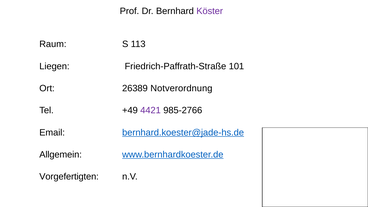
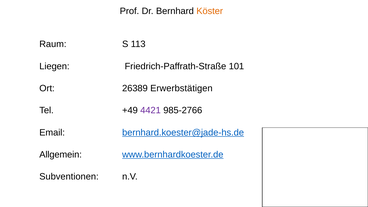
Köster colour: purple -> orange (210, 11)
Notverordnung: Notverordnung -> Erwerbstätigen (181, 88)
Vorgefertigten: Vorgefertigten -> Subventionen (69, 177)
